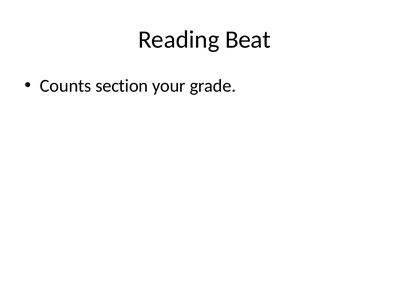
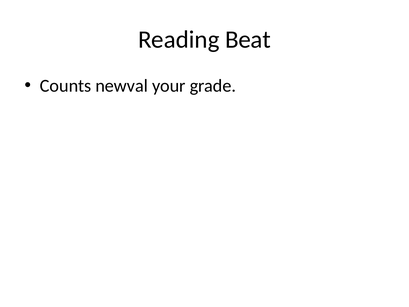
section: section -> newval (122, 86)
